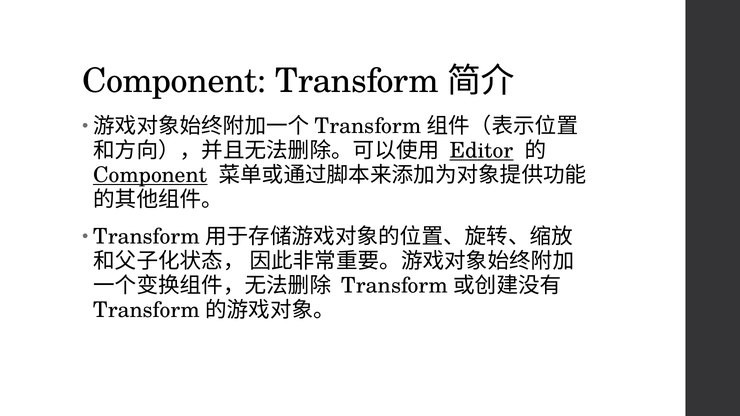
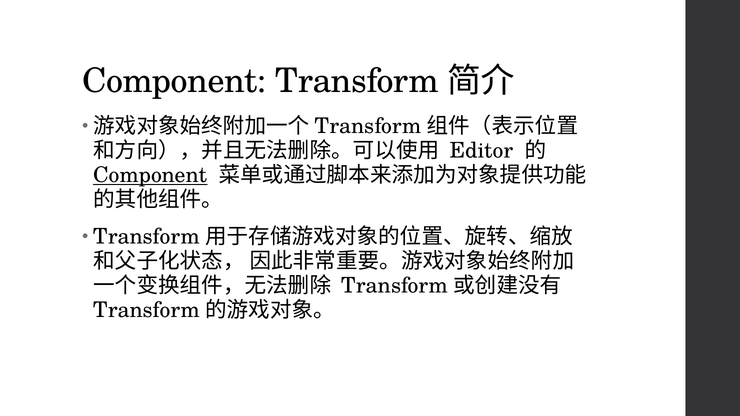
Editor underline: present -> none (481, 151)
